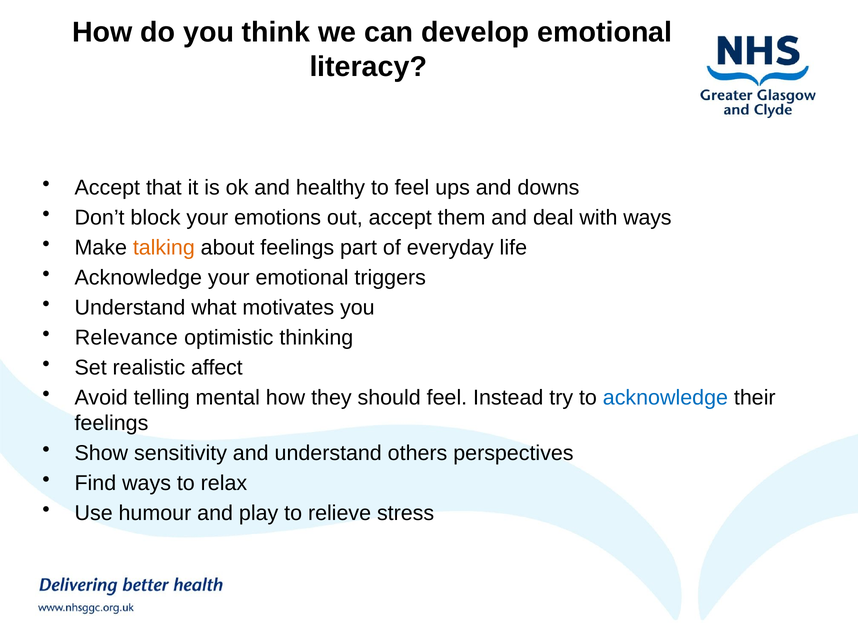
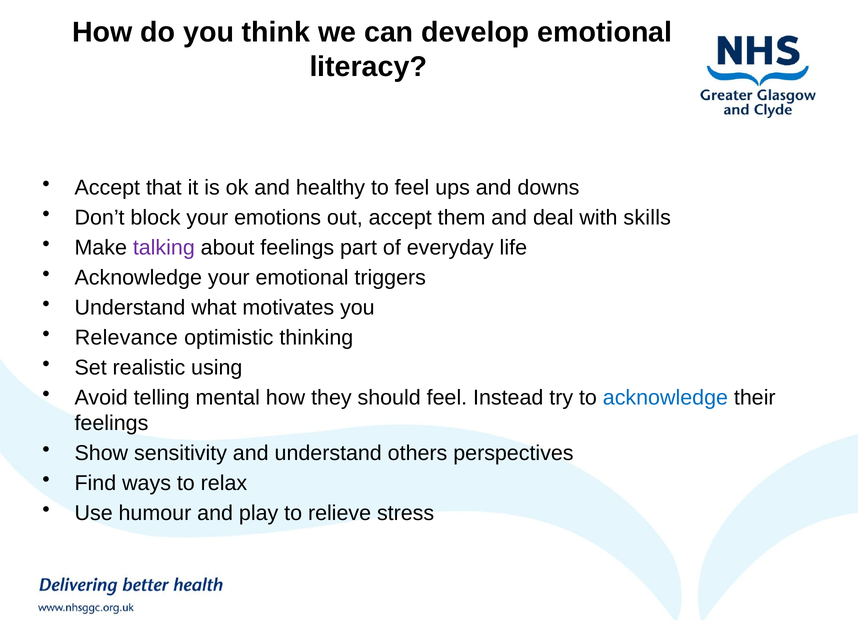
with ways: ways -> skills (647, 218)
talking colour: orange -> purple (164, 248)
affect: affect -> using (217, 368)
